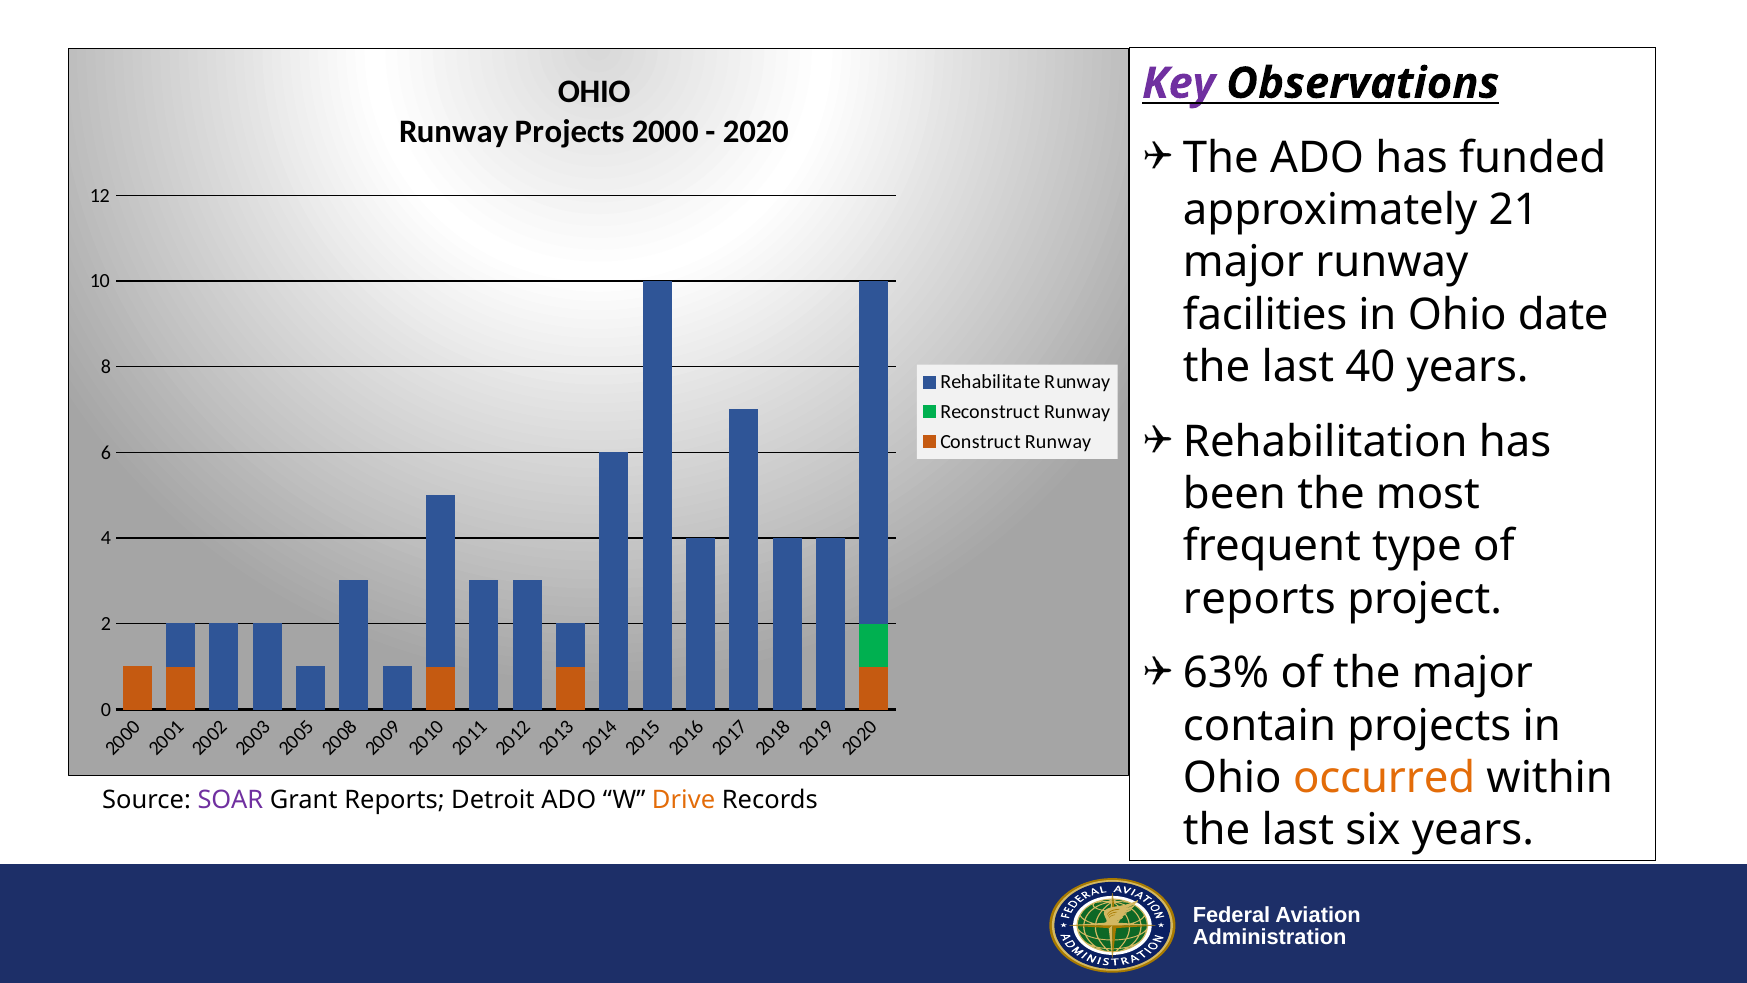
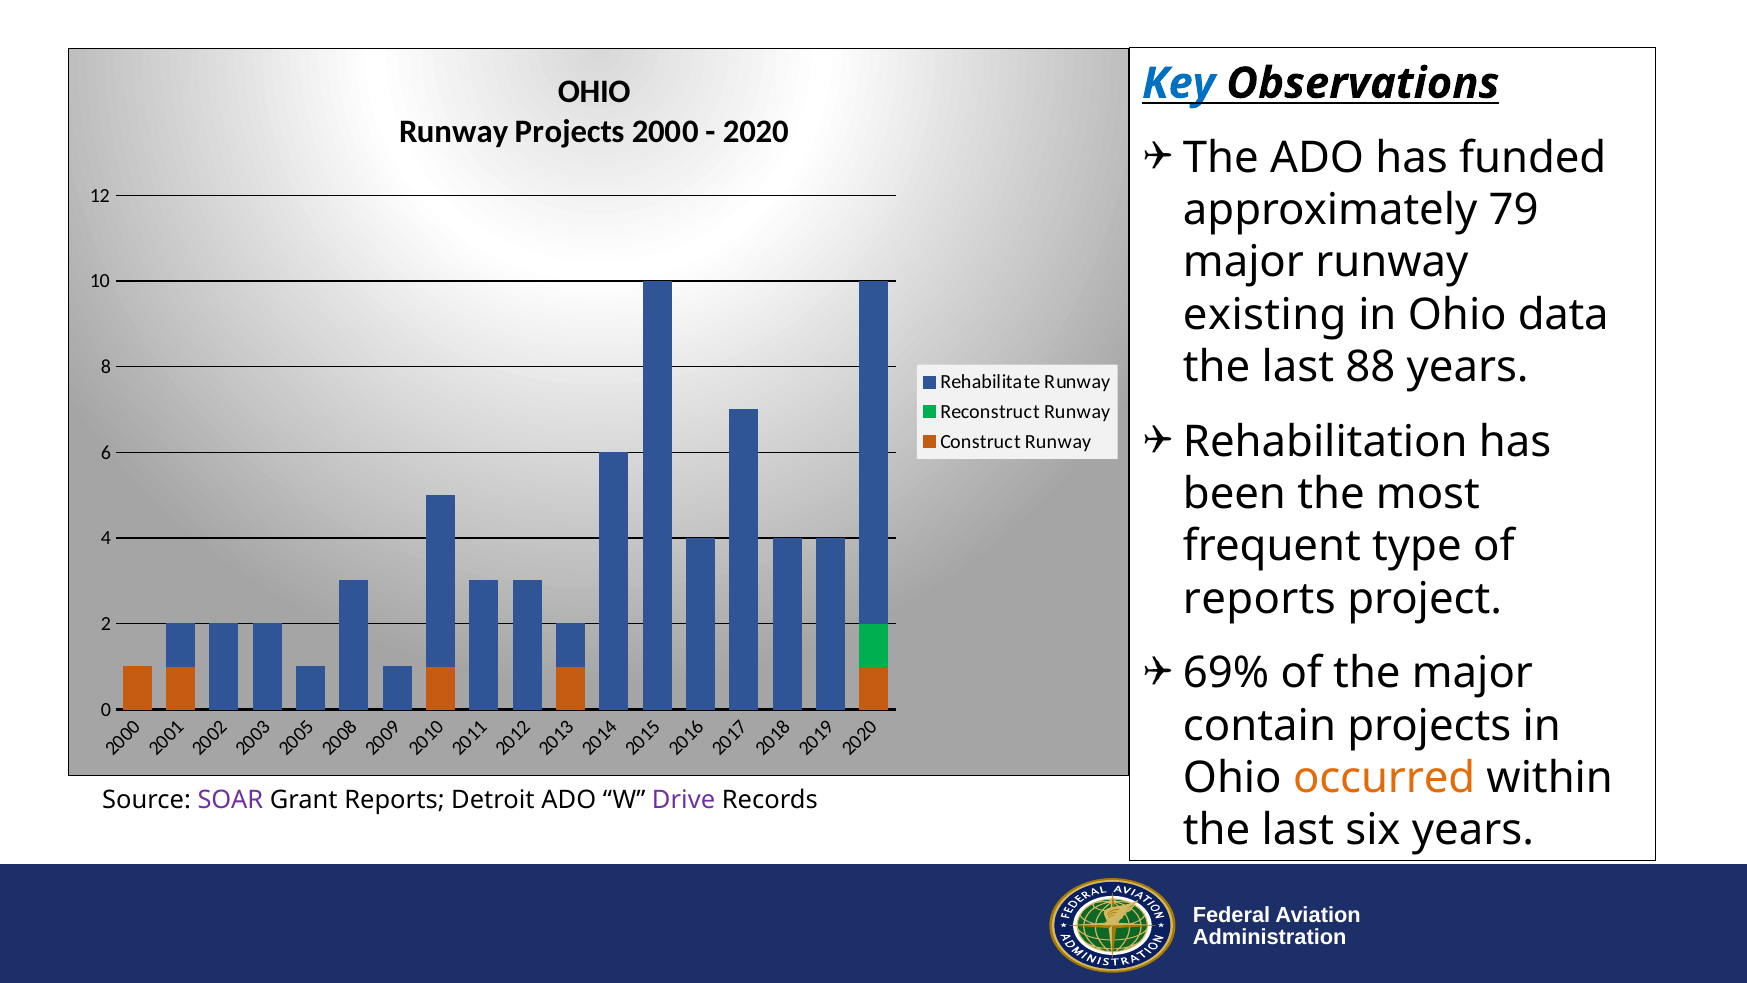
Key colour: purple -> blue (1179, 83)
21: 21 -> 79 (1514, 210)
facilities: facilities -> existing (1265, 315)
date: date -> data (1563, 315)
40: 40 -> 88 (1370, 367)
63%: 63% -> 69% (1226, 673)
Drive colour: orange -> purple (684, 799)
